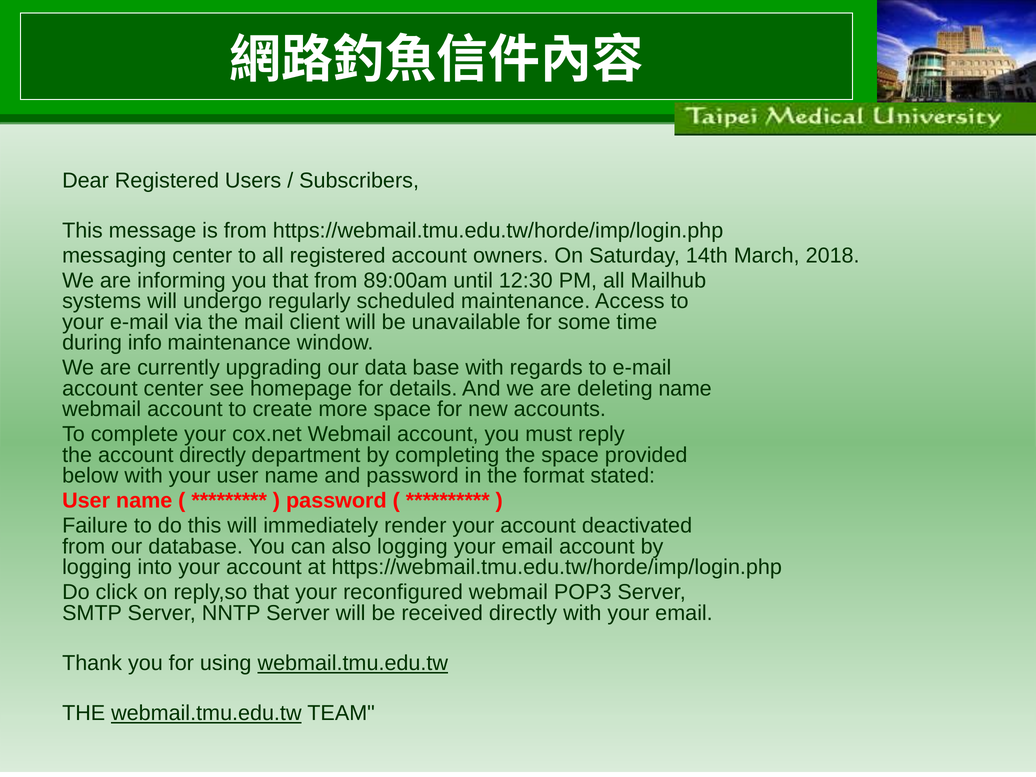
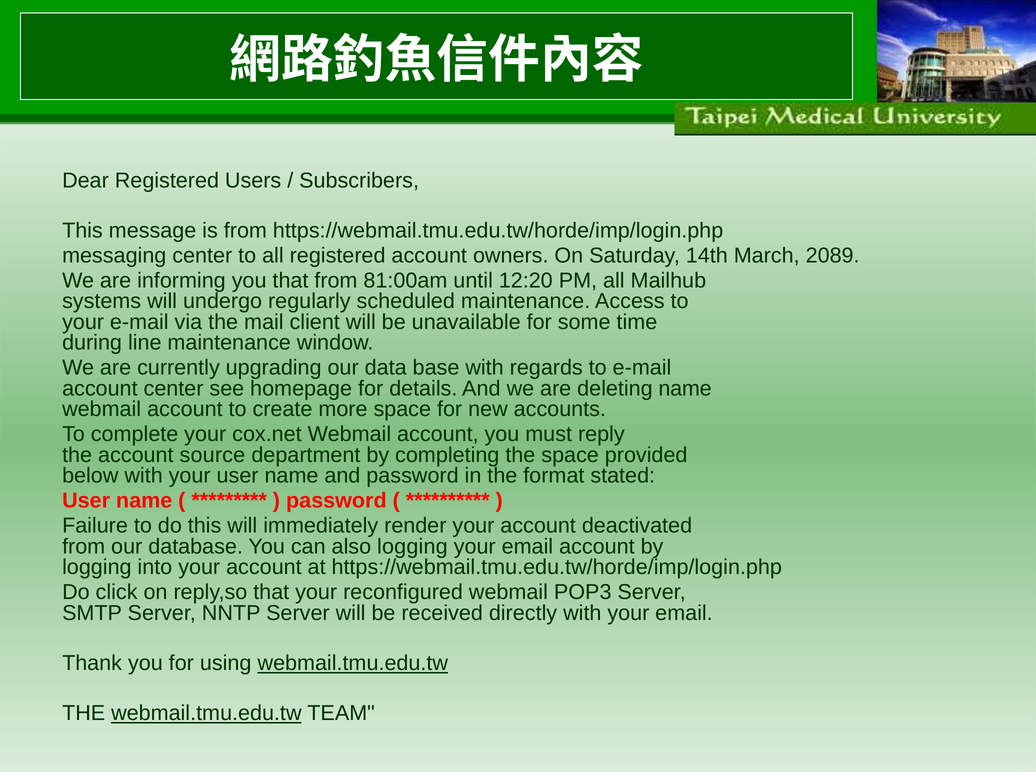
2018: 2018 -> 2089 (833, 256)
89:00am: 89:00am -> 81:00am (405, 281)
12:30: 12:30 -> 12:20 (526, 281)
info: info -> line (145, 343)
account directly: directly -> source (212, 455)
